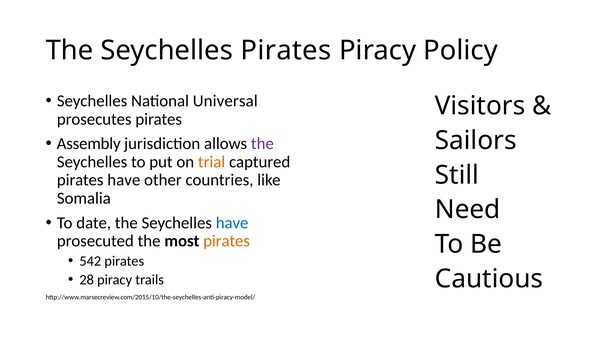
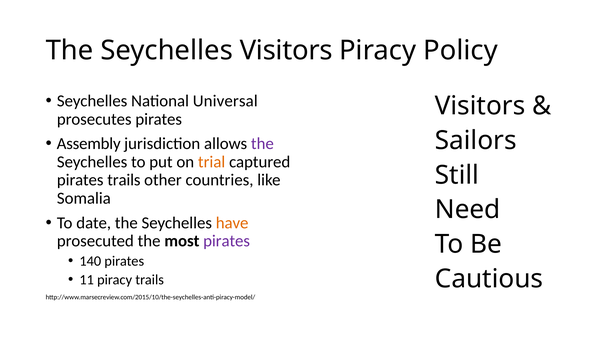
Seychelles Pirates: Pirates -> Visitors (286, 50)
pirates have: have -> trails (124, 180)
have colour: blue -> orange (232, 223)
pirates colour: orange -> purple (227, 241)
542: 542 -> 140 (90, 261)
28: 28 -> 11 (87, 280)
